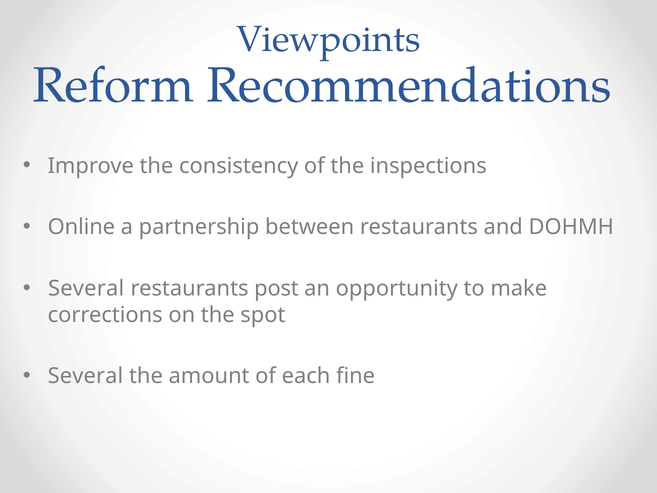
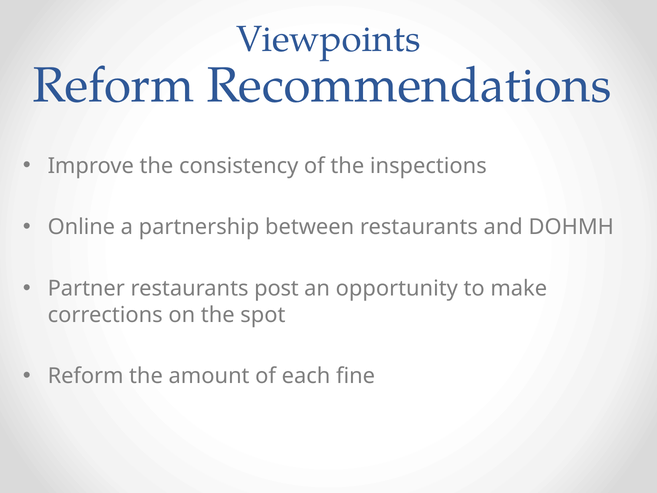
Several: Several -> Partner (86, 288)
Several: Several -> Reform (86, 376)
